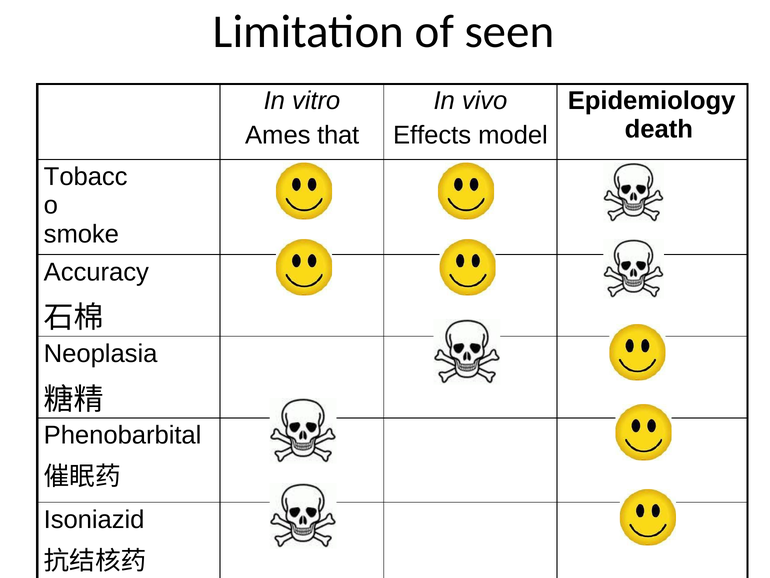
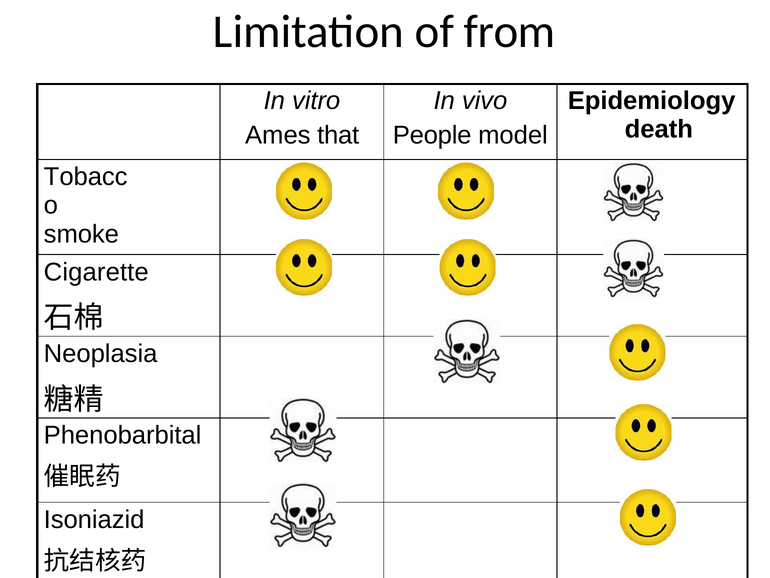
seen: seen -> from (510, 32)
Effects: Effects -> People (432, 135)
Accuracy: Accuracy -> Cigarette (96, 272)
